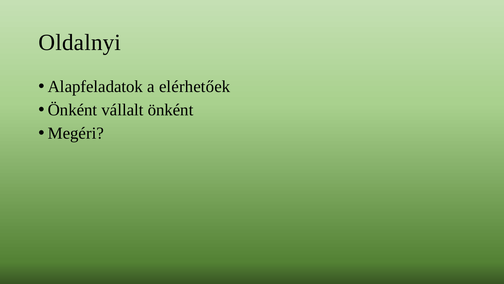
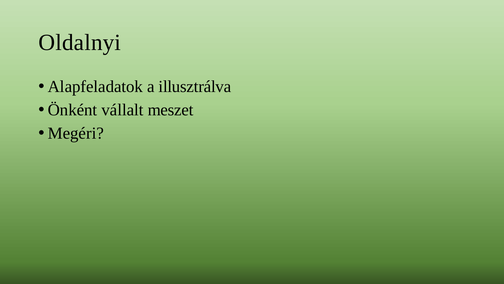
elérhetőek: elérhetőek -> illusztrálva (195, 86)
vállalt önként: önként -> meszet (171, 110)
